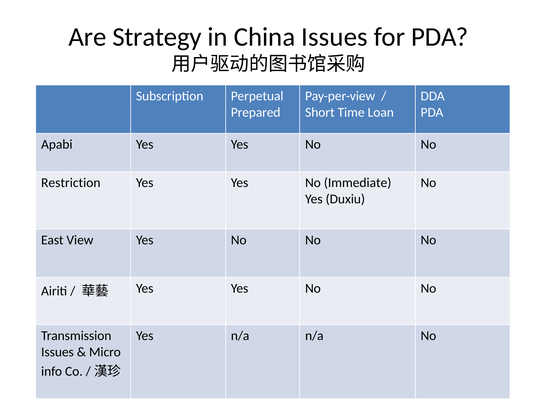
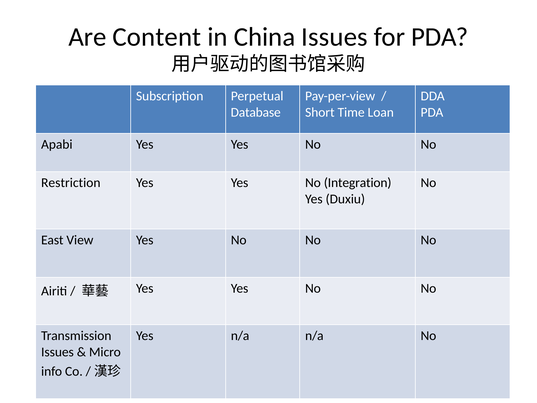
Strategy: Strategy -> Content (157, 37)
Prepared: Prepared -> Database (256, 112)
Immediate: Immediate -> Integration (358, 183)
